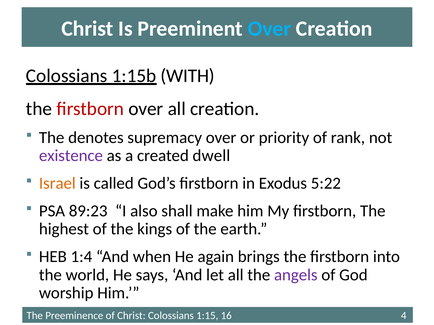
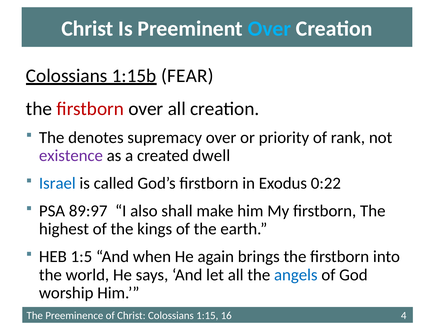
WITH: WITH -> FEAR (187, 76)
Israel colour: orange -> blue (57, 184)
5:22: 5:22 -> 0:22 (326, 184)
89:23: 89:23 -> 89:97 (88, 211)
1:4: 1:4 -> 1:5 (81, 257)
angels colour: purple -> blue (296, 275)
